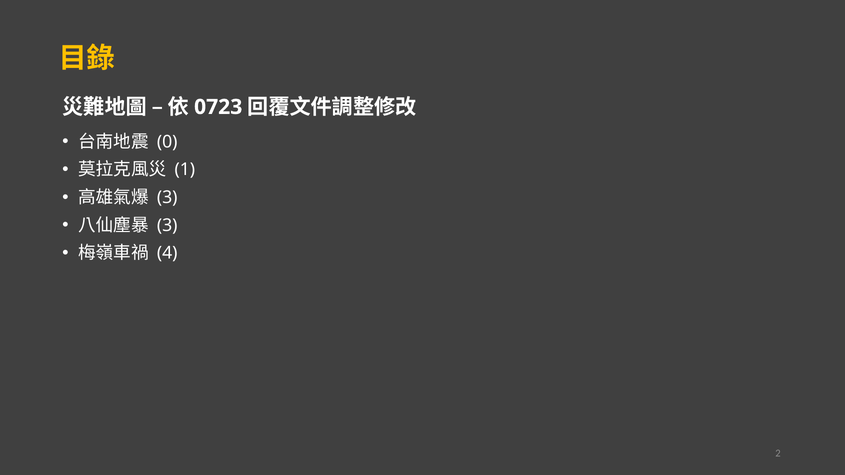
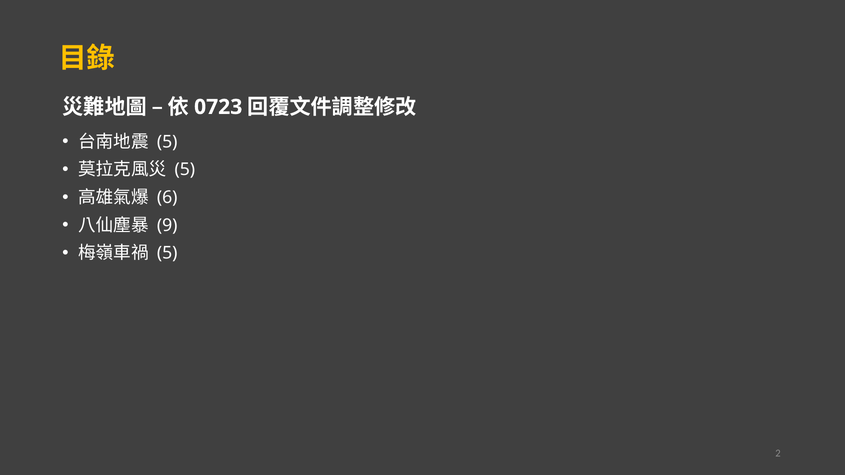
0: 0 -> 5 (167, 142)
1: 1 -> 5 (185, 170)
3: 3 -> 6 (167, 198)
3: 3 -> 9 (167, 225)
4: 4 -> 5 (167, 253)
